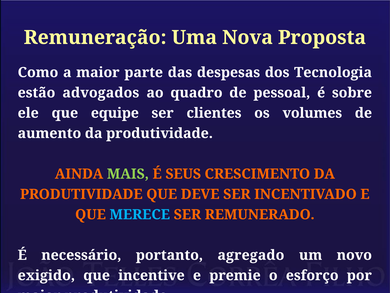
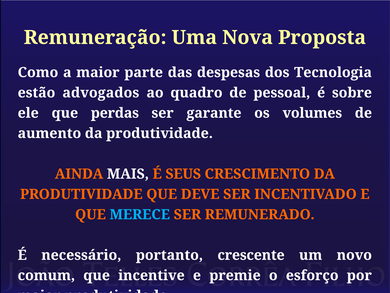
equipe: equipe -> perdas (115, 113)
clientes: clientes -> garante (214, 113)
MAIS colour: light green -> white (128, 174)
agregado: agregado -> crescente (251, 255)
exigido: exigido -> comum (46, 275)
